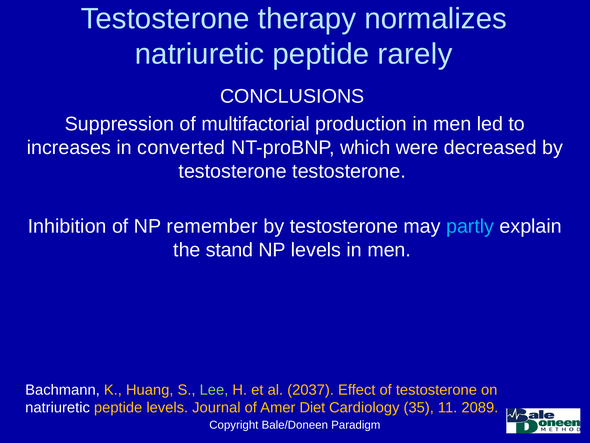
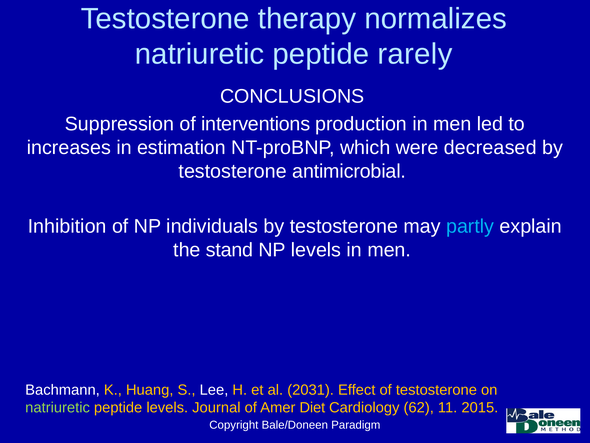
multifactorial: multifactorial -> interventions (256, 124)
converted: converted -> estimation (181, 148)
testosterone testosterone: testosterone -> antimicrobial (349, 171)
remember: remember -> individuals (212, 226)
Lee colour: light green -> white (214, 390)
2037: 2037 -> 2031 (311, 390)
natriuretic colour: white -> light green (58, 407)
35: 35 -> 62 (419, 407)
2089: 2089 -> 2015 (480, 407)
